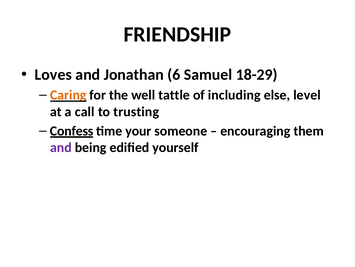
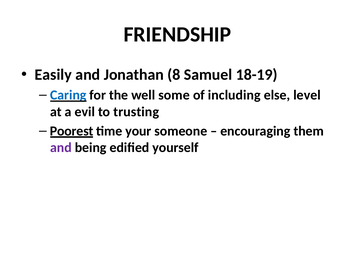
Loves: Loves -> Easily (53, 74)
6: 6 -> 8 (174, 74)
18-29: 18-29 -> 18-19 (257, 74)
Caring colour: orange -> blue (68, 95)
tattle: tattle -> some (174, 95)
call: call -> evil (85, 111)
Confess: Confess -> Poorest (72, 131)
